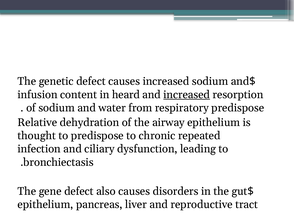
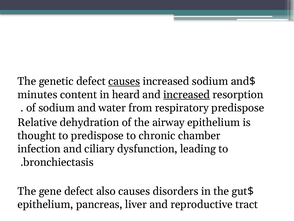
causes underline: none -> present (124, 81)
infusion: infusion -> minutes (38, 94)
repeated: repeated -> chamber (199, 135)
